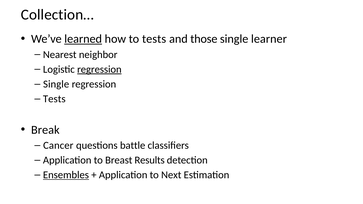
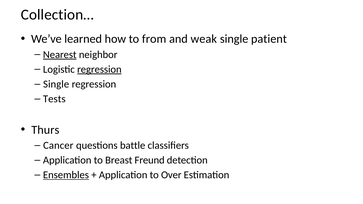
learned underline: present -> none (83, 39)
to tests: tests -> from (154, 39)
those: those -> weak (204, 39)
learner: learner -> patient (269, 39)
Nearest underline: none -> present (60, 55)
Break: Break -> Thurs (45, 130)
Results: Results -> Freund (150, 160)
Next: Next -> Over (171, 175)
